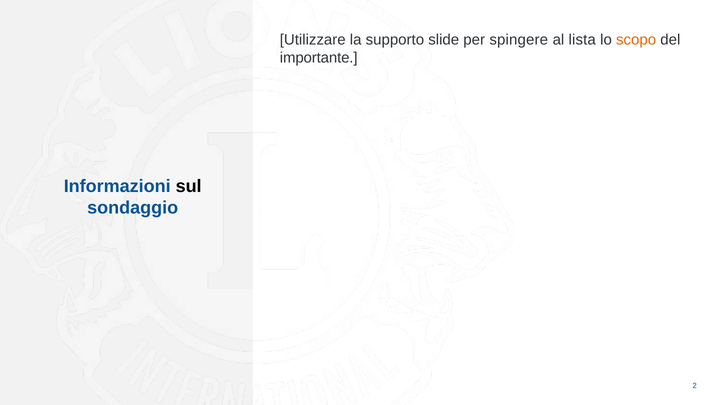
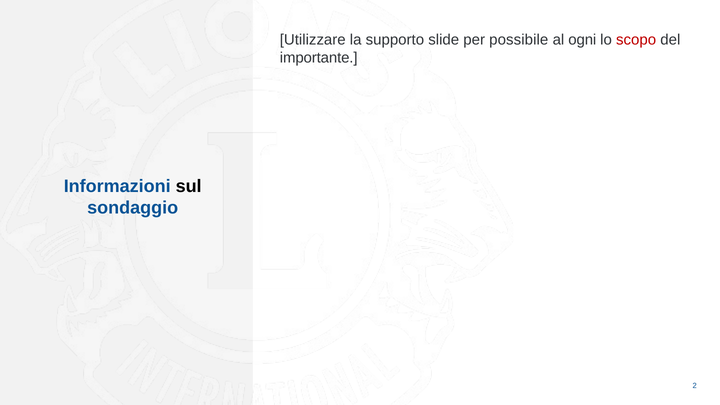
spingere: spingere -> possibile (519, 40)
lista: lista -> ogni (582, 40)
scopo colour: orange -> red (636, 40)
